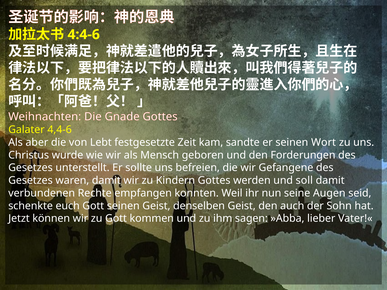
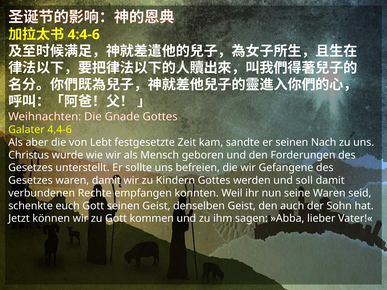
Wort: Wort -> Nach (324, 142)
seine Augen: Augen -> Waren (329, 193)
